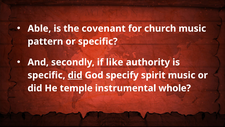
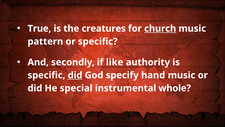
Able: Able -> True (39, 28)
covenant: covenant -> creatures (104, 28)
church underline: none -> present (160, 28)
spirit: spirit -> hand (153, 75)
temple: temple -> special (76, 88)
